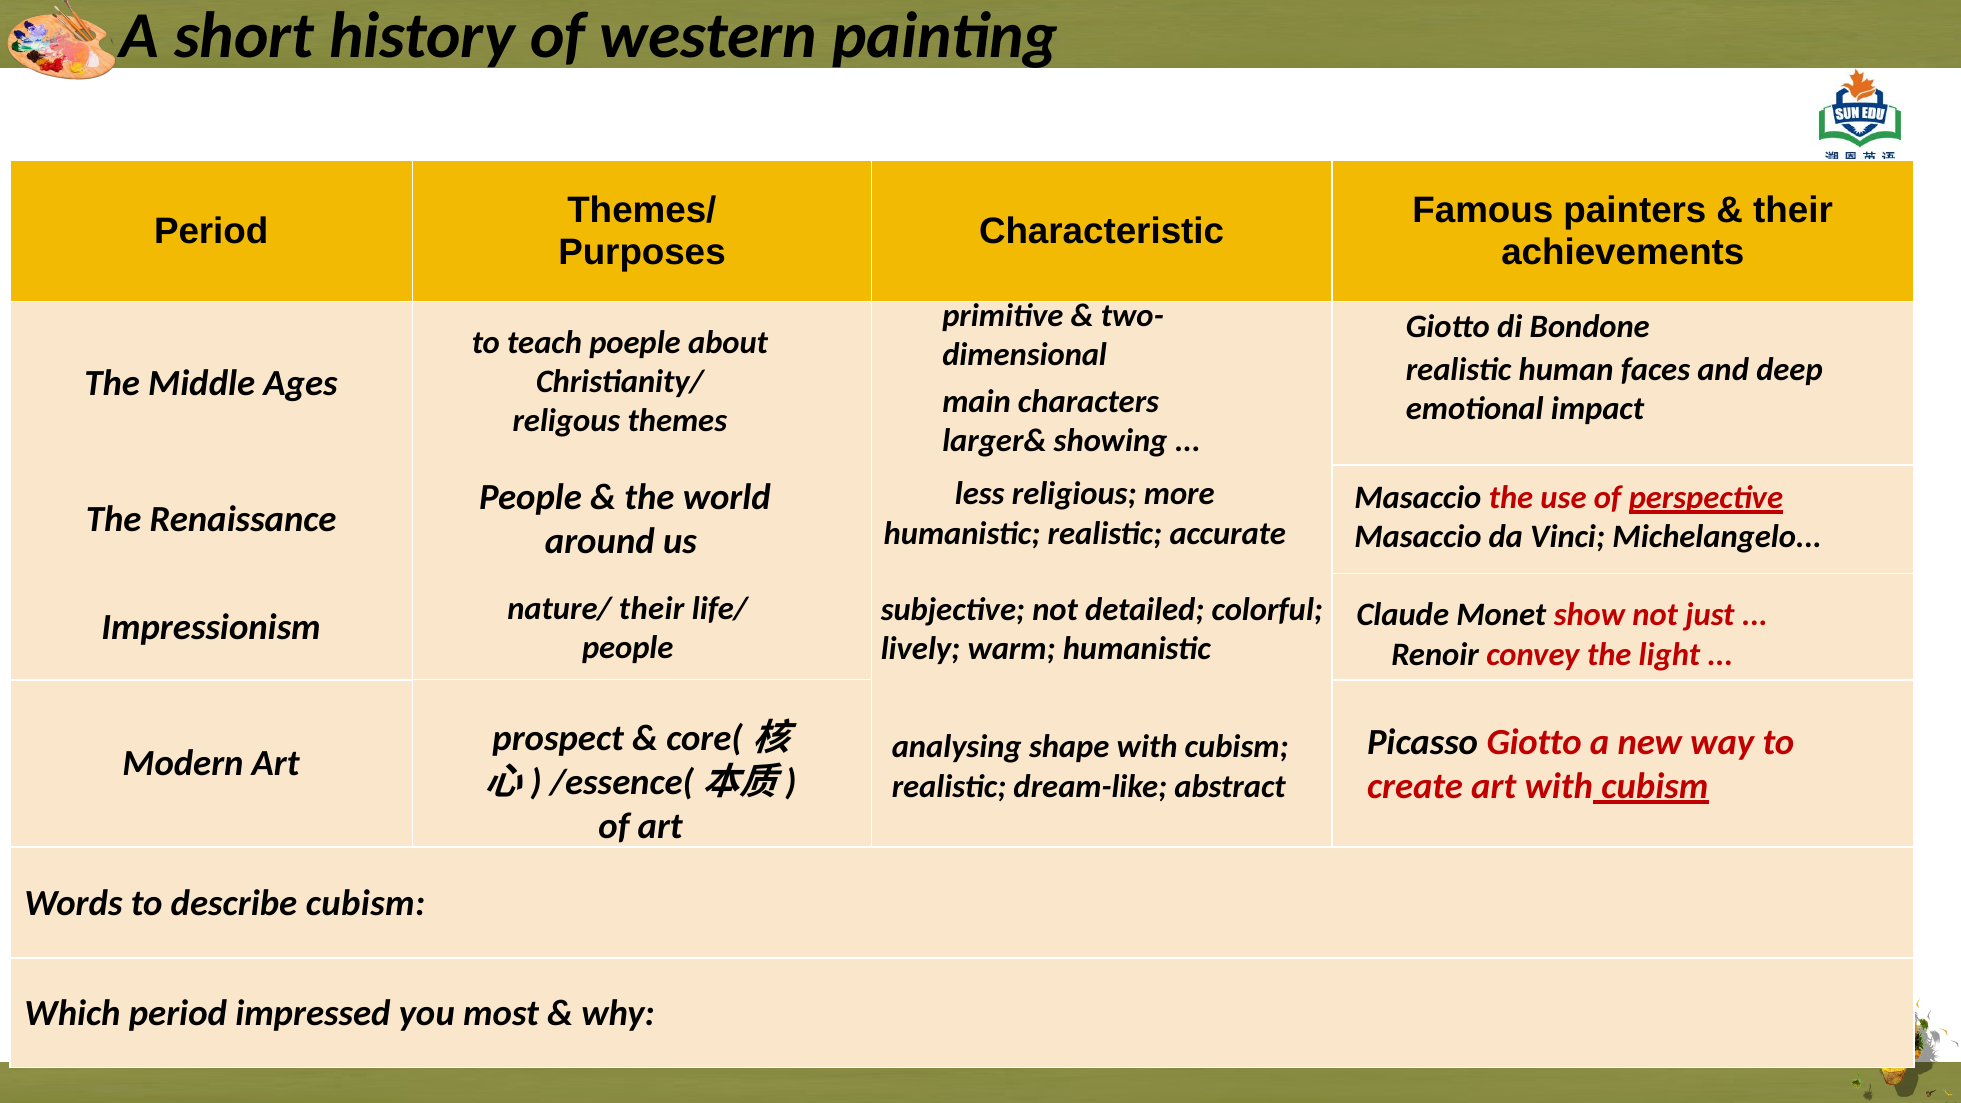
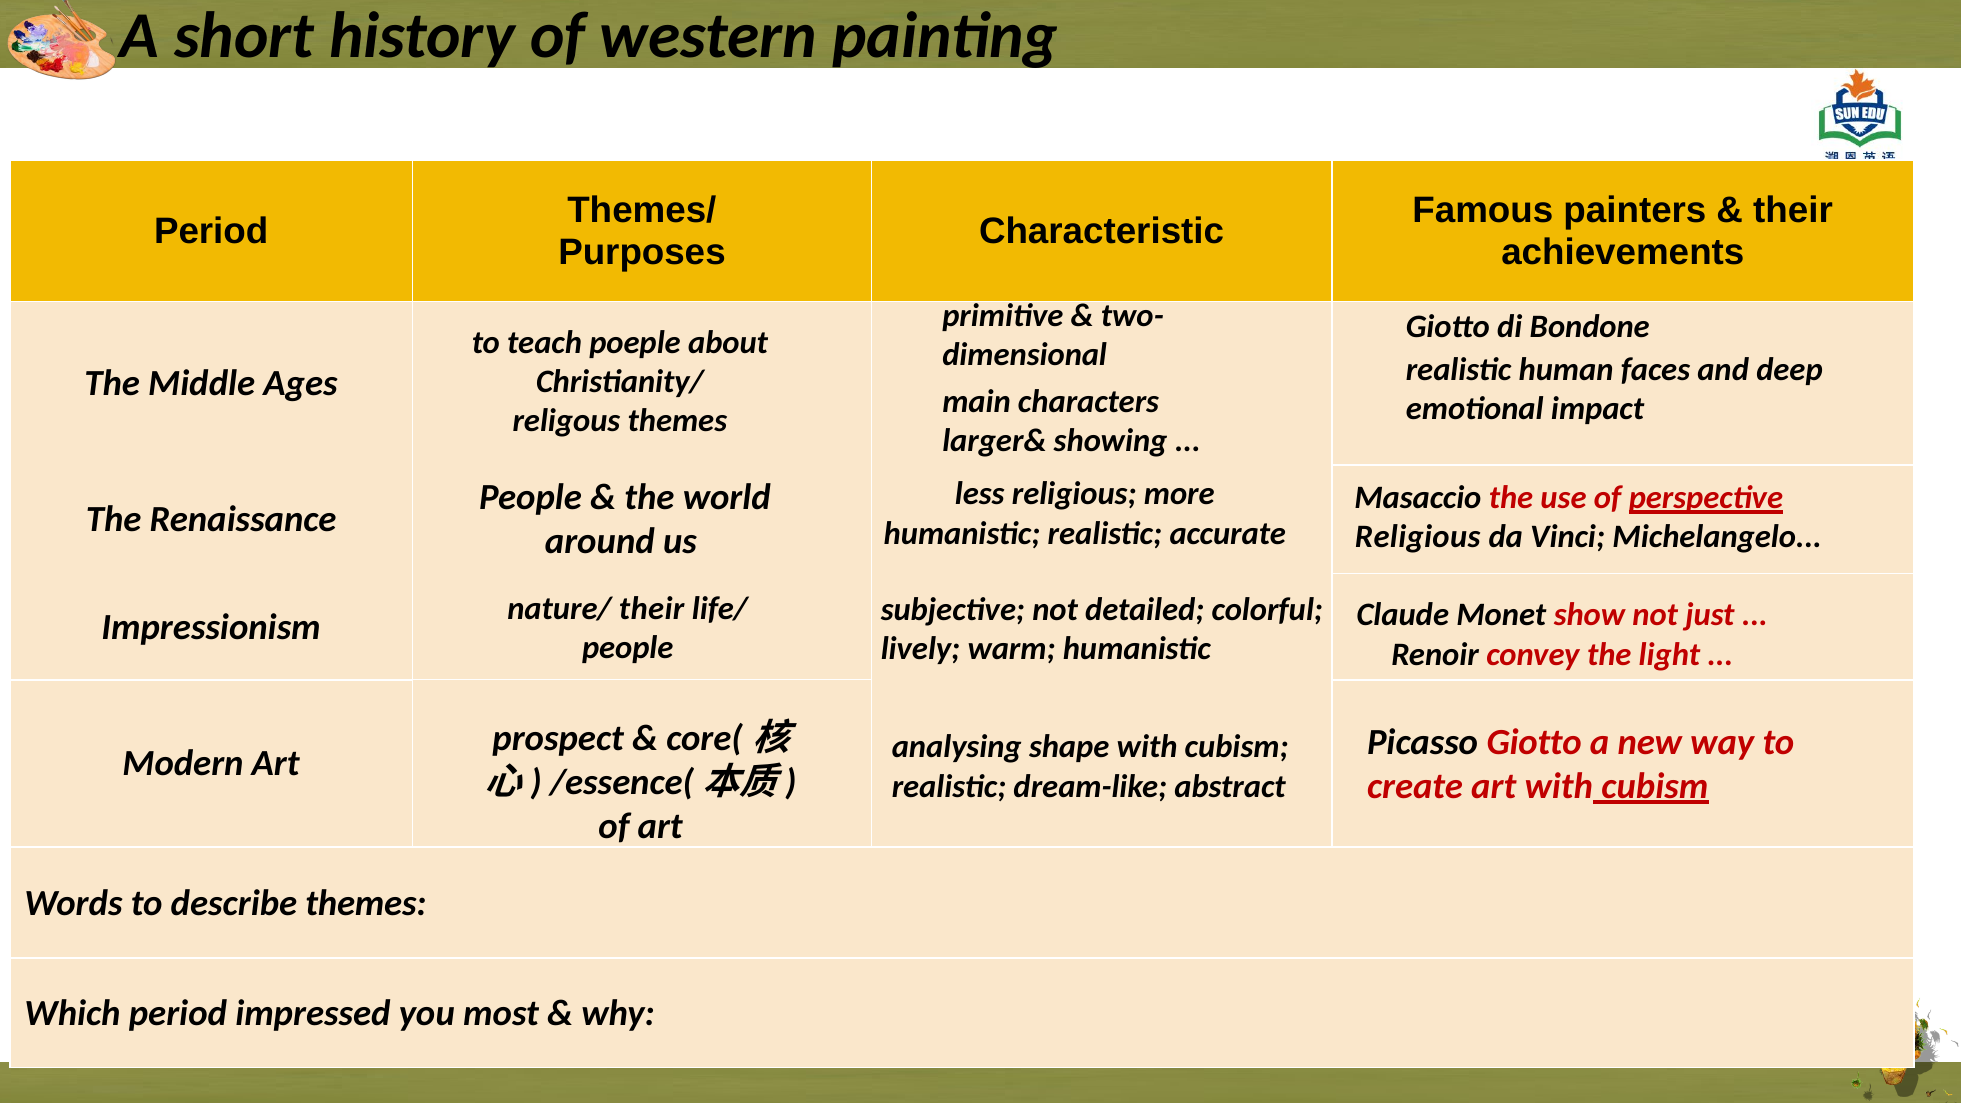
Masaccio: Masaccio -> Religious (1418, 537)
describe cubism: cubism -> themes (366, 903)
